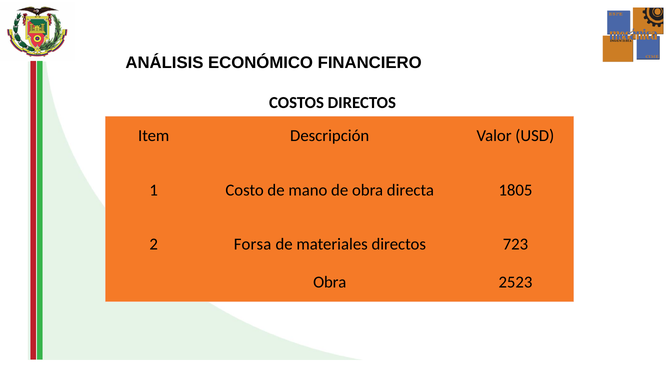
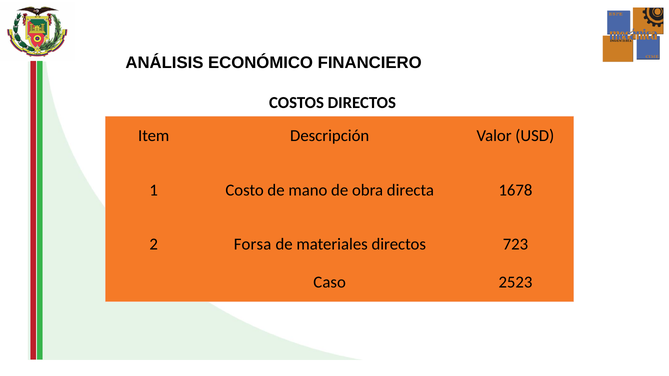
1805: 1805 -> 1678 (515, 190)
Obra: Obra -> Caso (330, 282)
